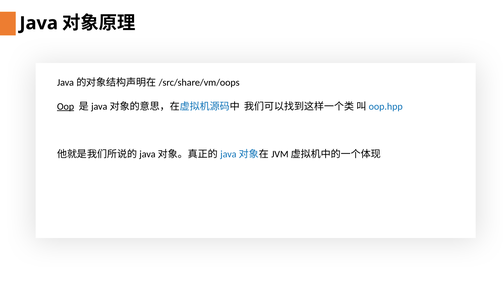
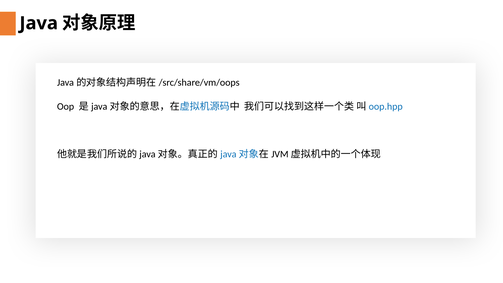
Oop underline: present -> none (66, 106)
